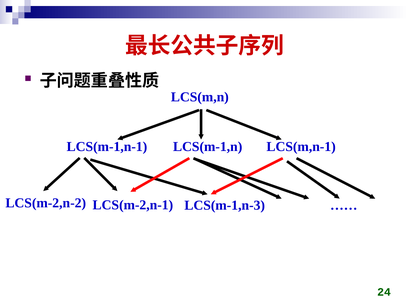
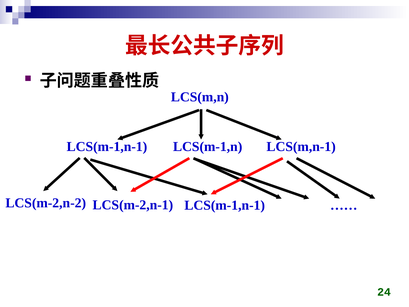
LCS(m-2,n-1 LCS(m-1,n-3: LCS(m-1,n-3 -> LCS(m-1,n-1 (225, 205)
